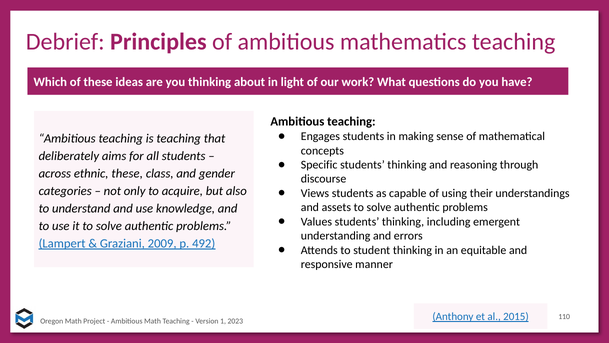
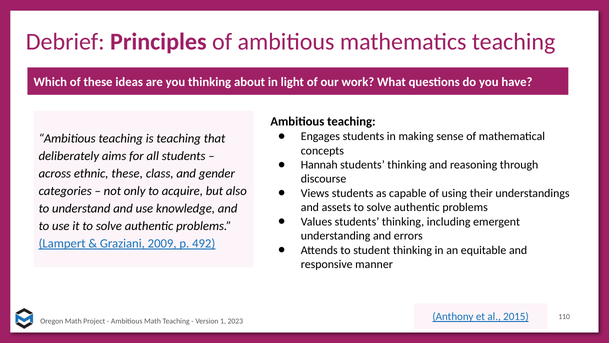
Specific: Specific -> Hannah (319, 165)
